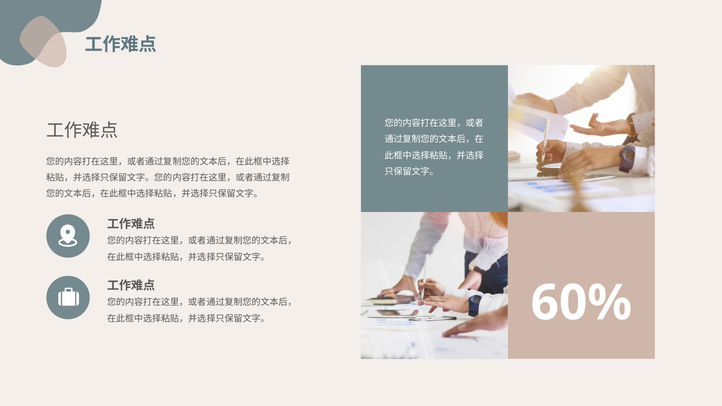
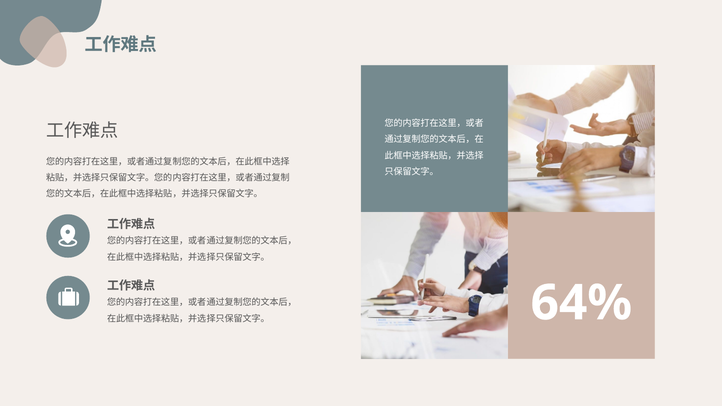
60%: 60% -> 64% (581, 303)
